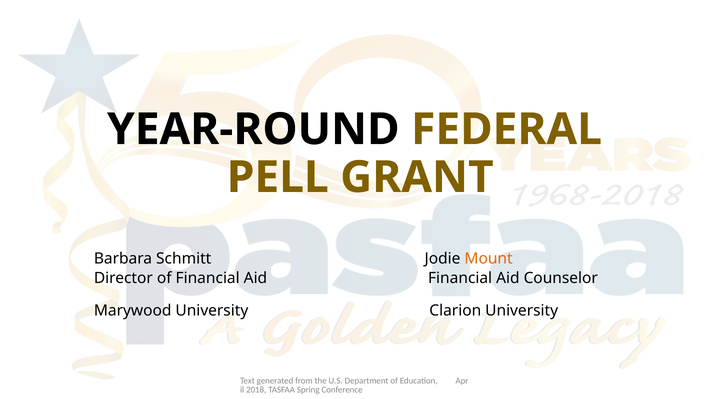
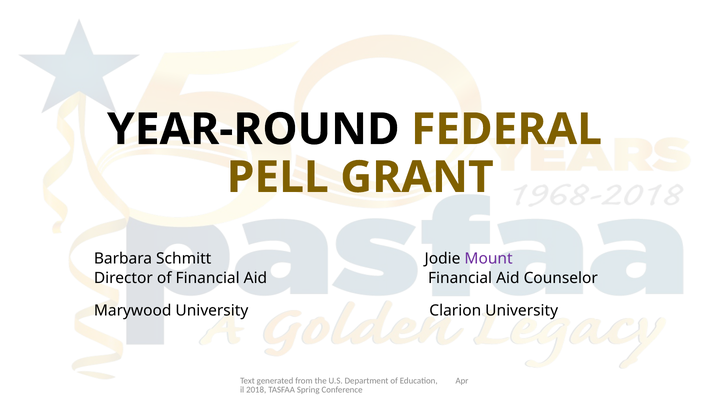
Mount colour: orange -> purple (489, 259)
